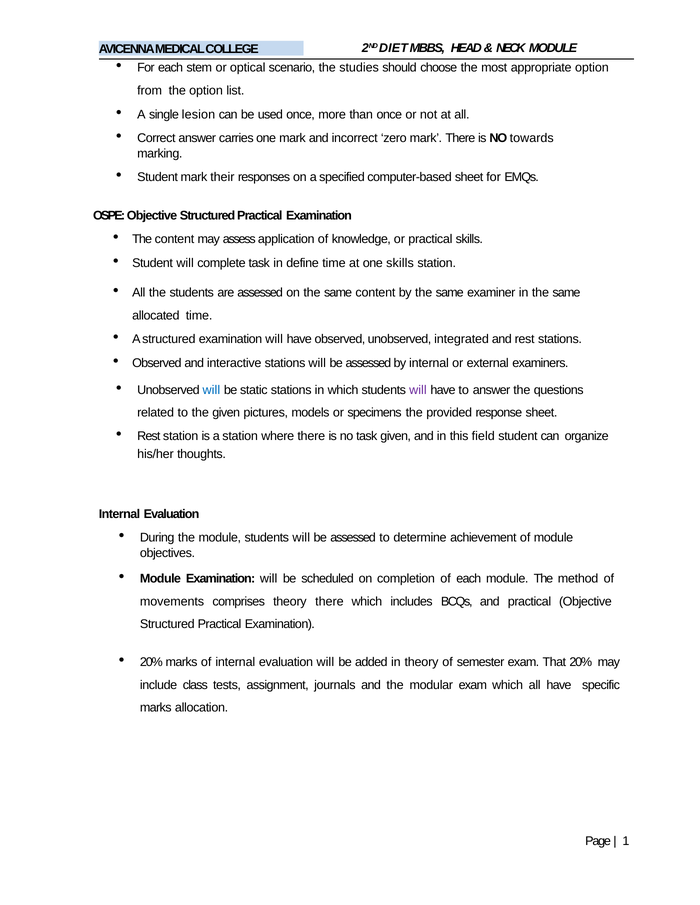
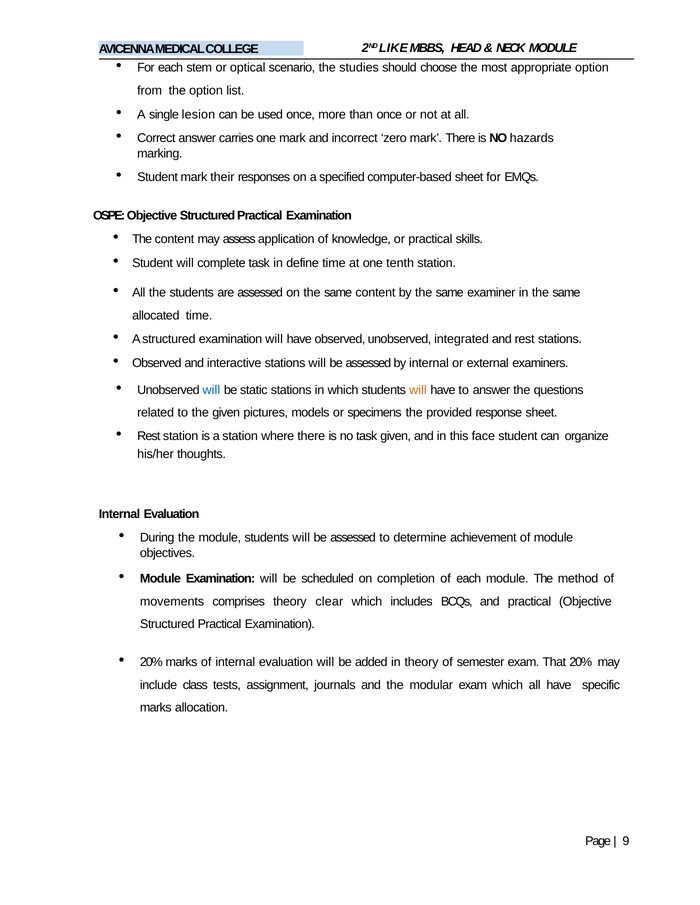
DIET: DIET -> LIKE (393, 48)
towards: towards -> hazards (532, 138)
one skills: skills -> tenth (400, 263)
will colour: purple -> orange (418, 390)
field: field -> face (483, 437)
theory there: there -> clear (329, 602)
1: 1 -> 9 (626, 842)
